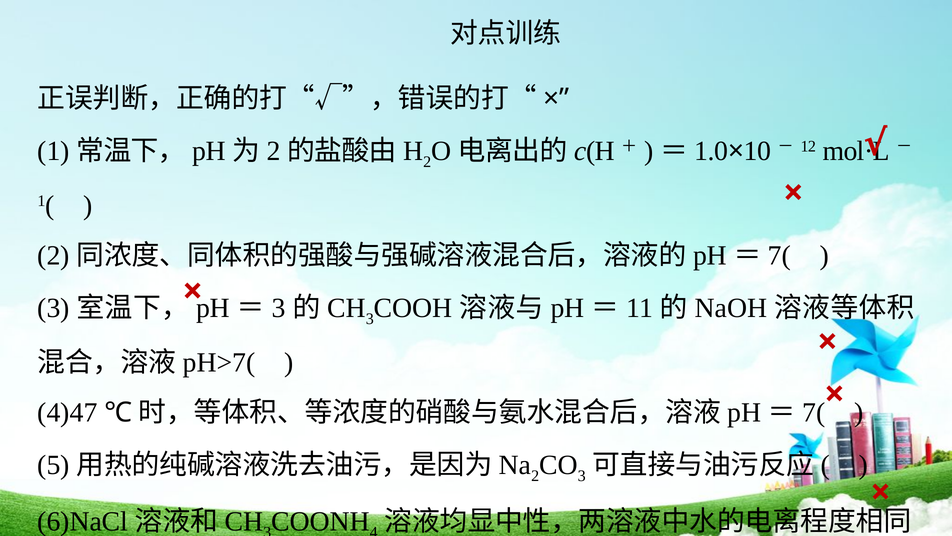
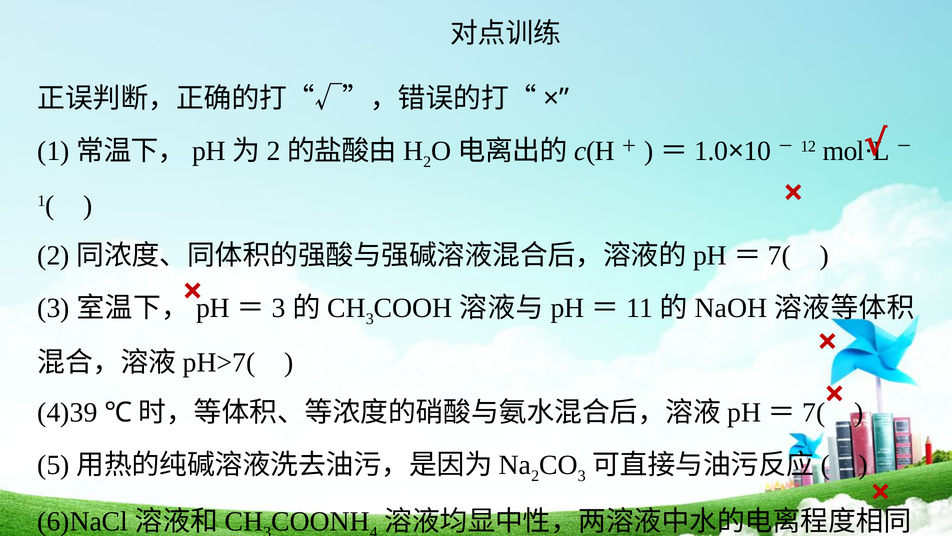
4)47: 4)47 -> 4)39 (67, 412)
